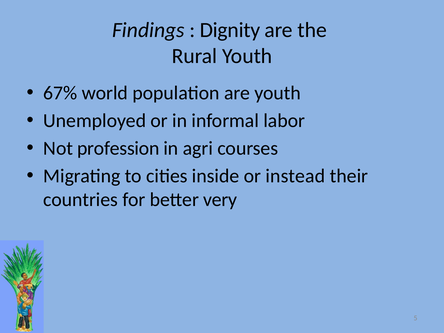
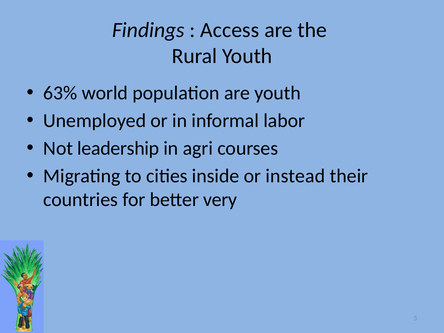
Dignity: Dignity -> Access (230, 30)
67%: 67% -> 63% (60, 93)
profession: profession -> leadership (118, 148)
